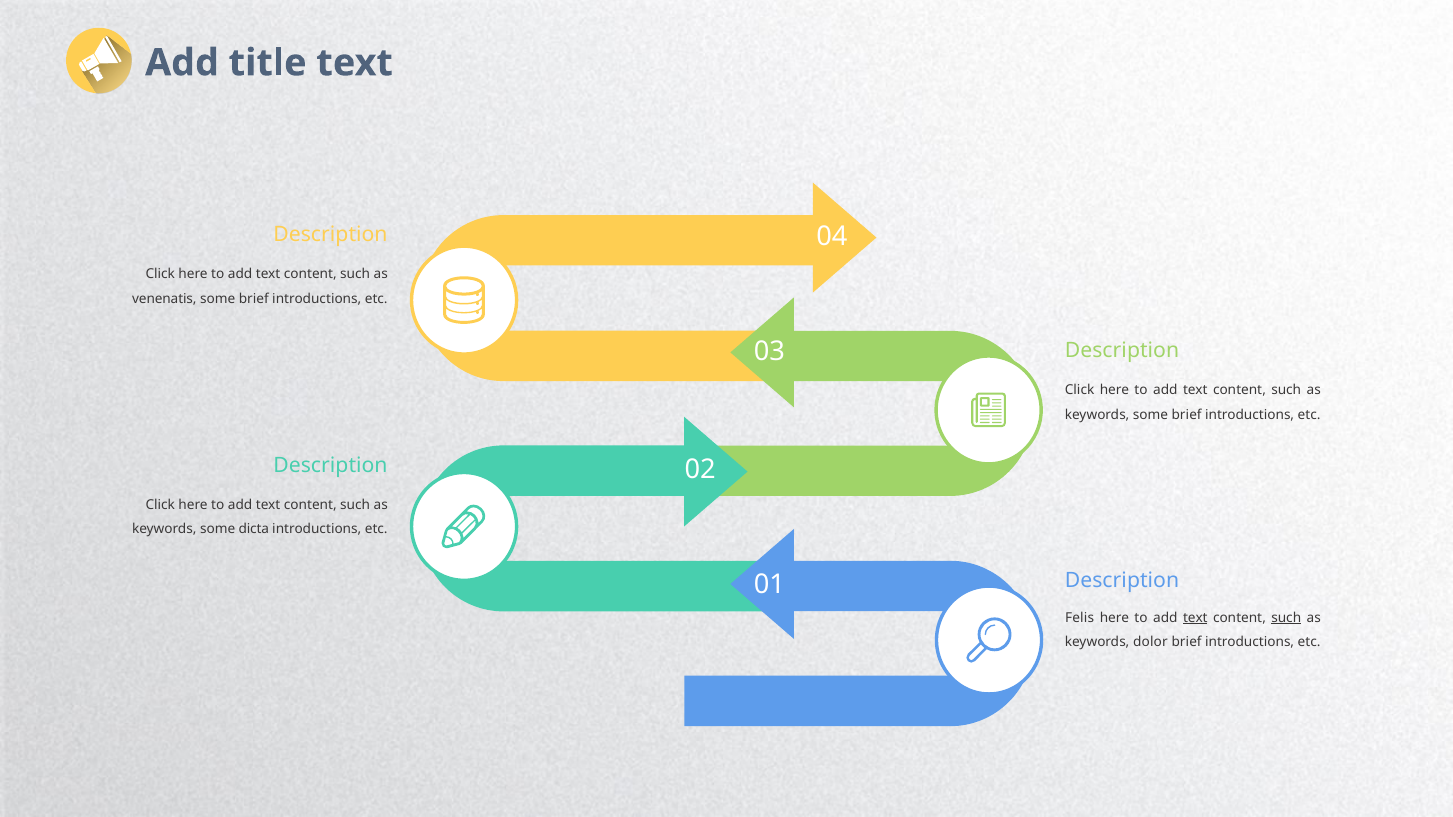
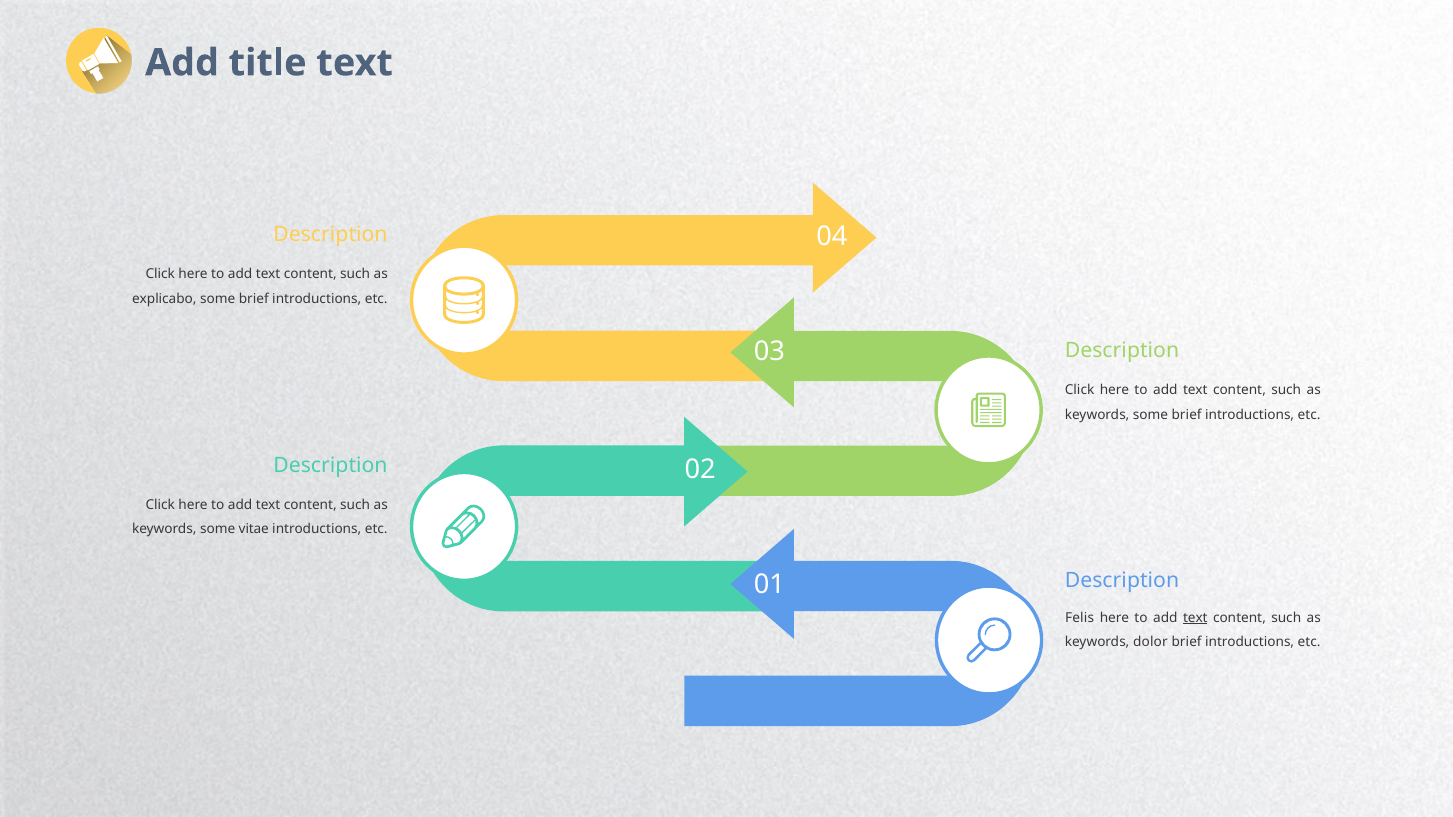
venenatis: venenatis -> explicabo (164, 299)
dicta: dicta -> vitae (254, 530)
such underline: present -> none (1286, 618)
